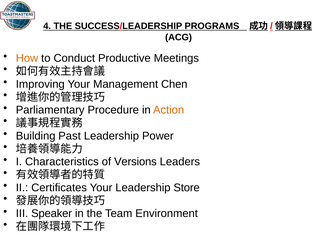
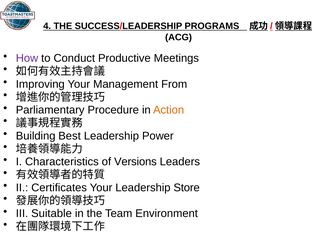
How colour: orange -> purple (27, 58)
Chen: Chen -> From (174, 84)
Past: Past -> Best (70, 136)
Speaker: Speaker -> Suitable (52, 213)
